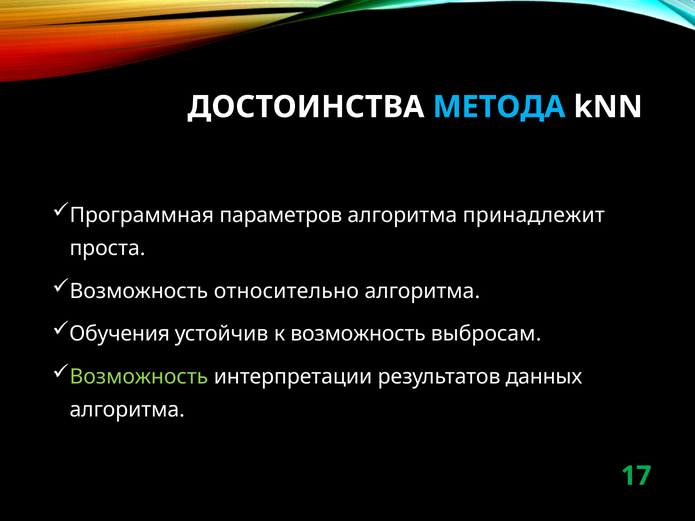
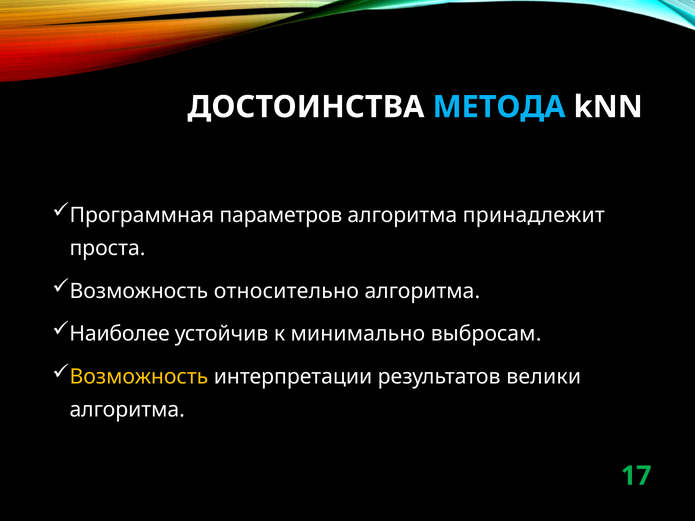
Обучения: Обучения -> Наиболее (120, 334)
к возможность: возможность -> минимально (358, 334)
Возможность colour: light green -> yellow (139, 377)
данных: данных -> велики (544, 377)
